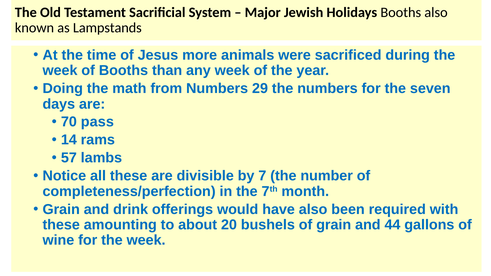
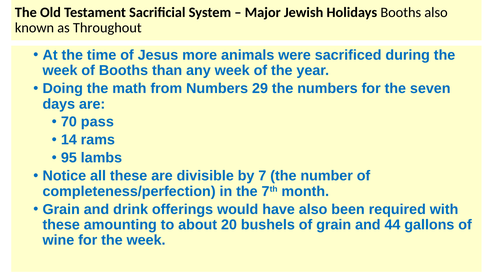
Lampstands: Lampstands -> Throughout (107, 28)
57: 57 -> 95 (69, 158)
